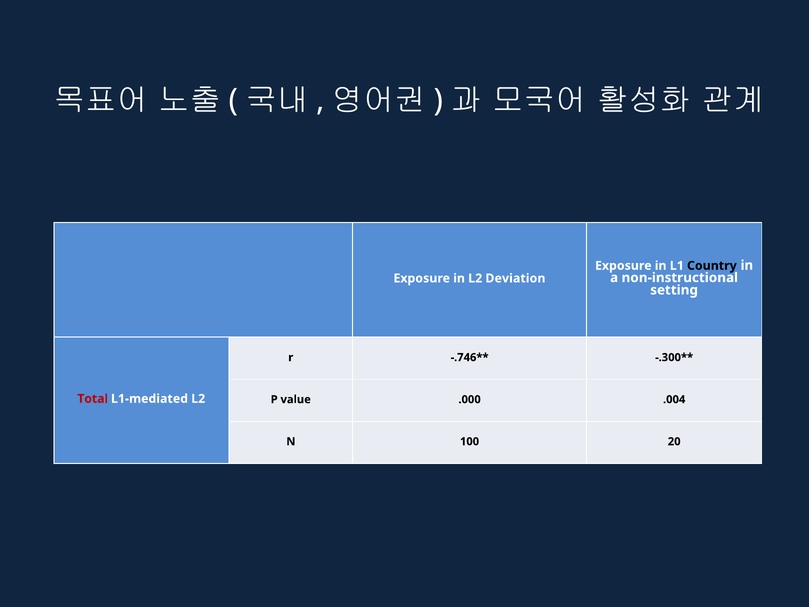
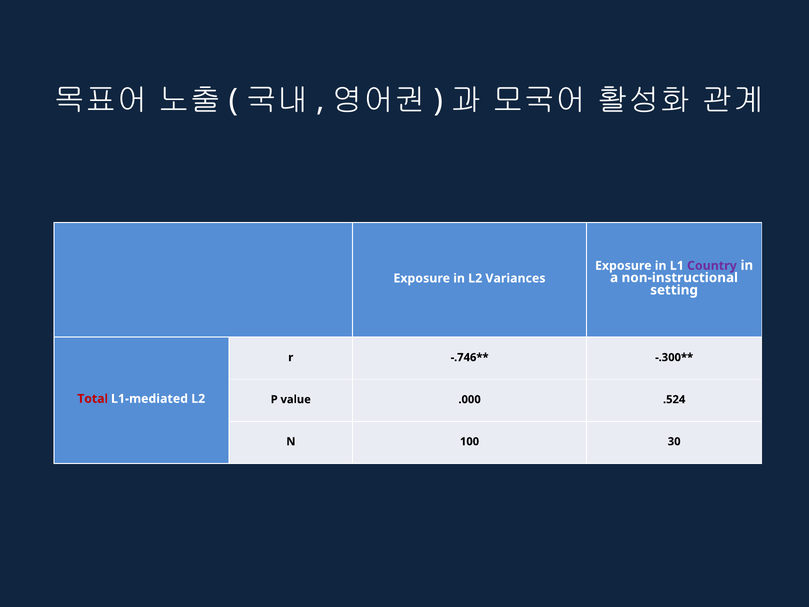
Country colour: black -> purple (712, 266)
Deviation: Deviation -> Variances (515, 278)
.004: .004 -> .524 (674, 399)
20: 20 -> 30 (674, 441)
